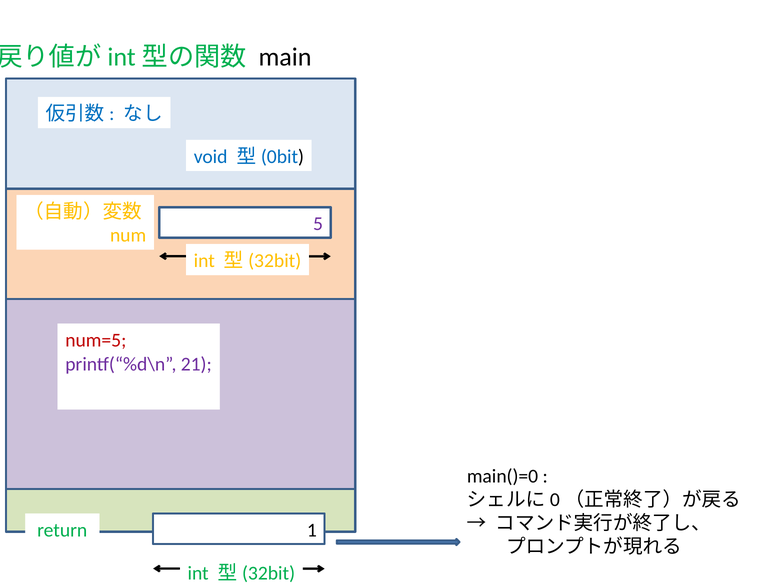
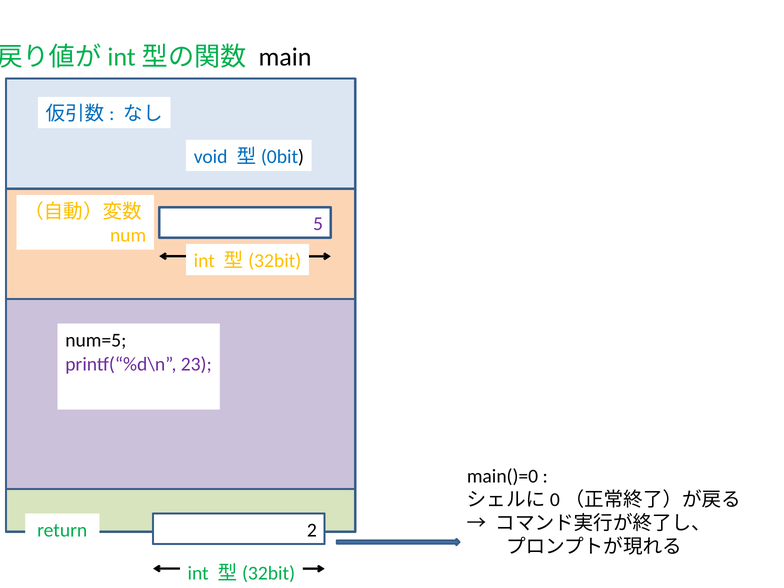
num=5 colour: red -> black (96, 341)
21: 21 -> 23 (196, 364)
1: 1 -> 2 (312, 530)
